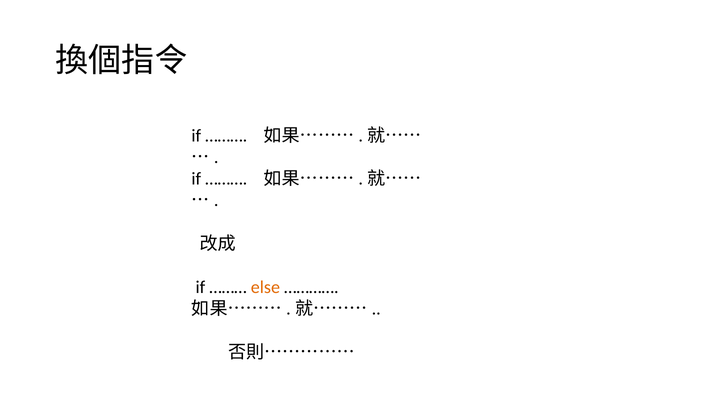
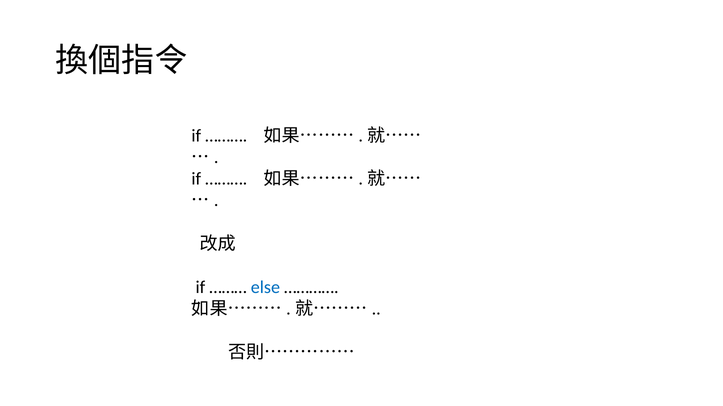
else colour: orange -> blue (265, 288)
